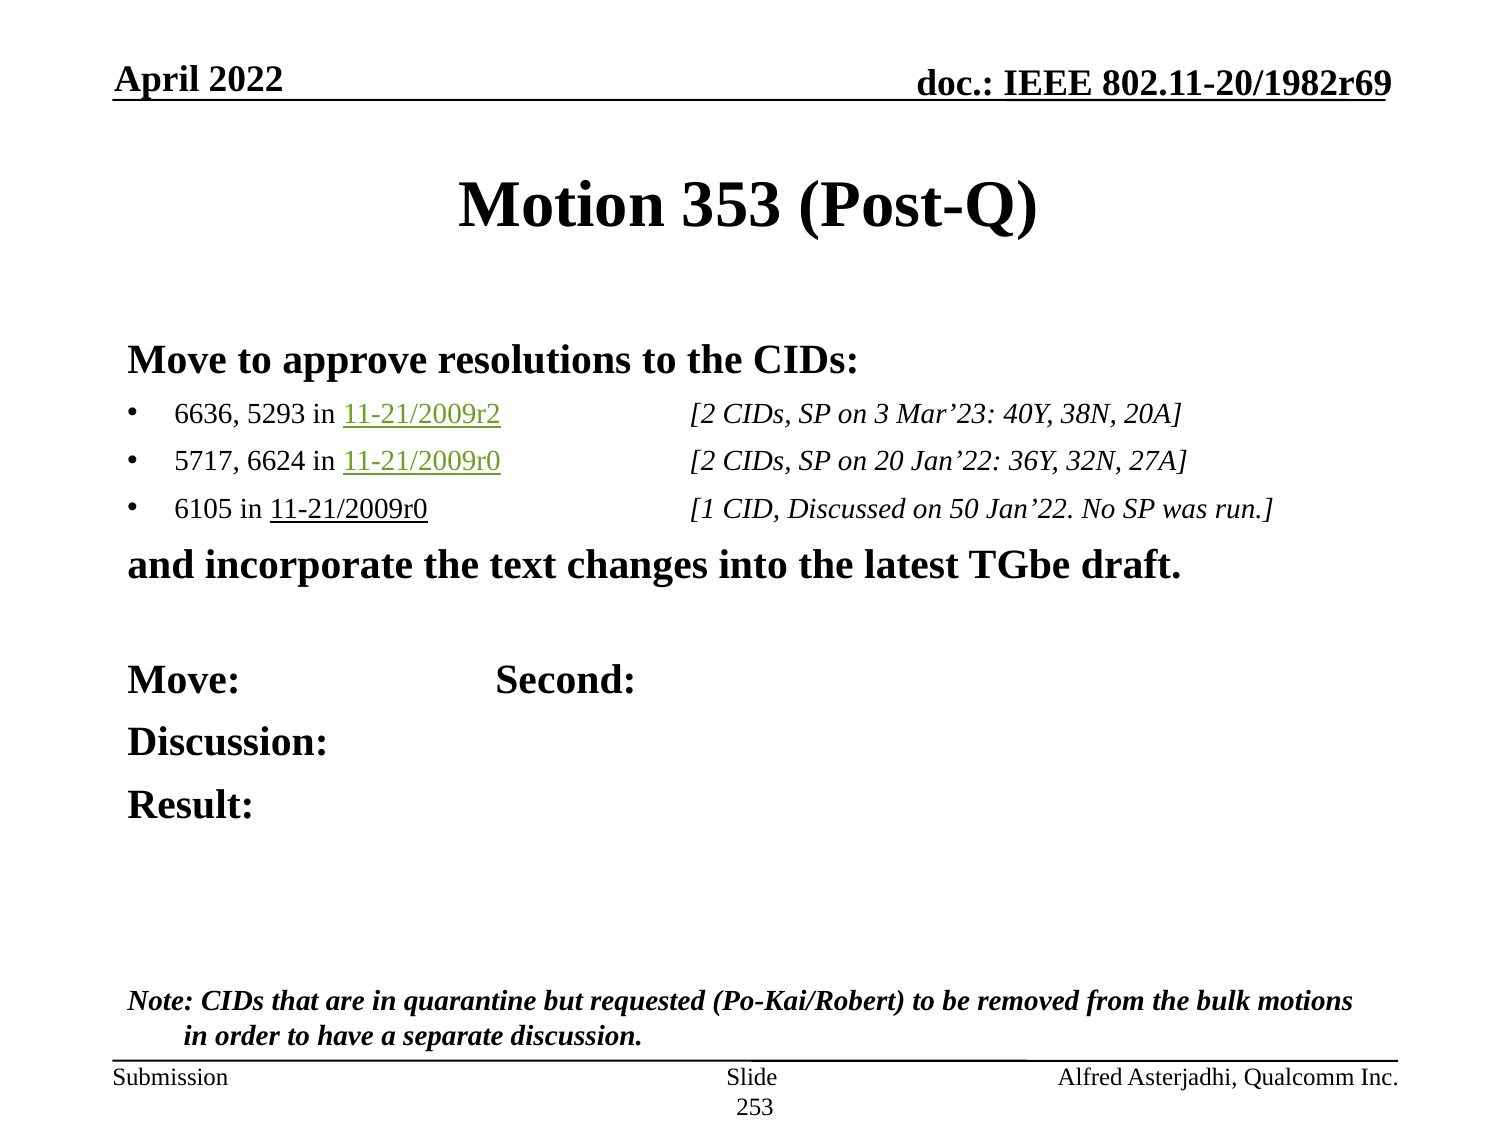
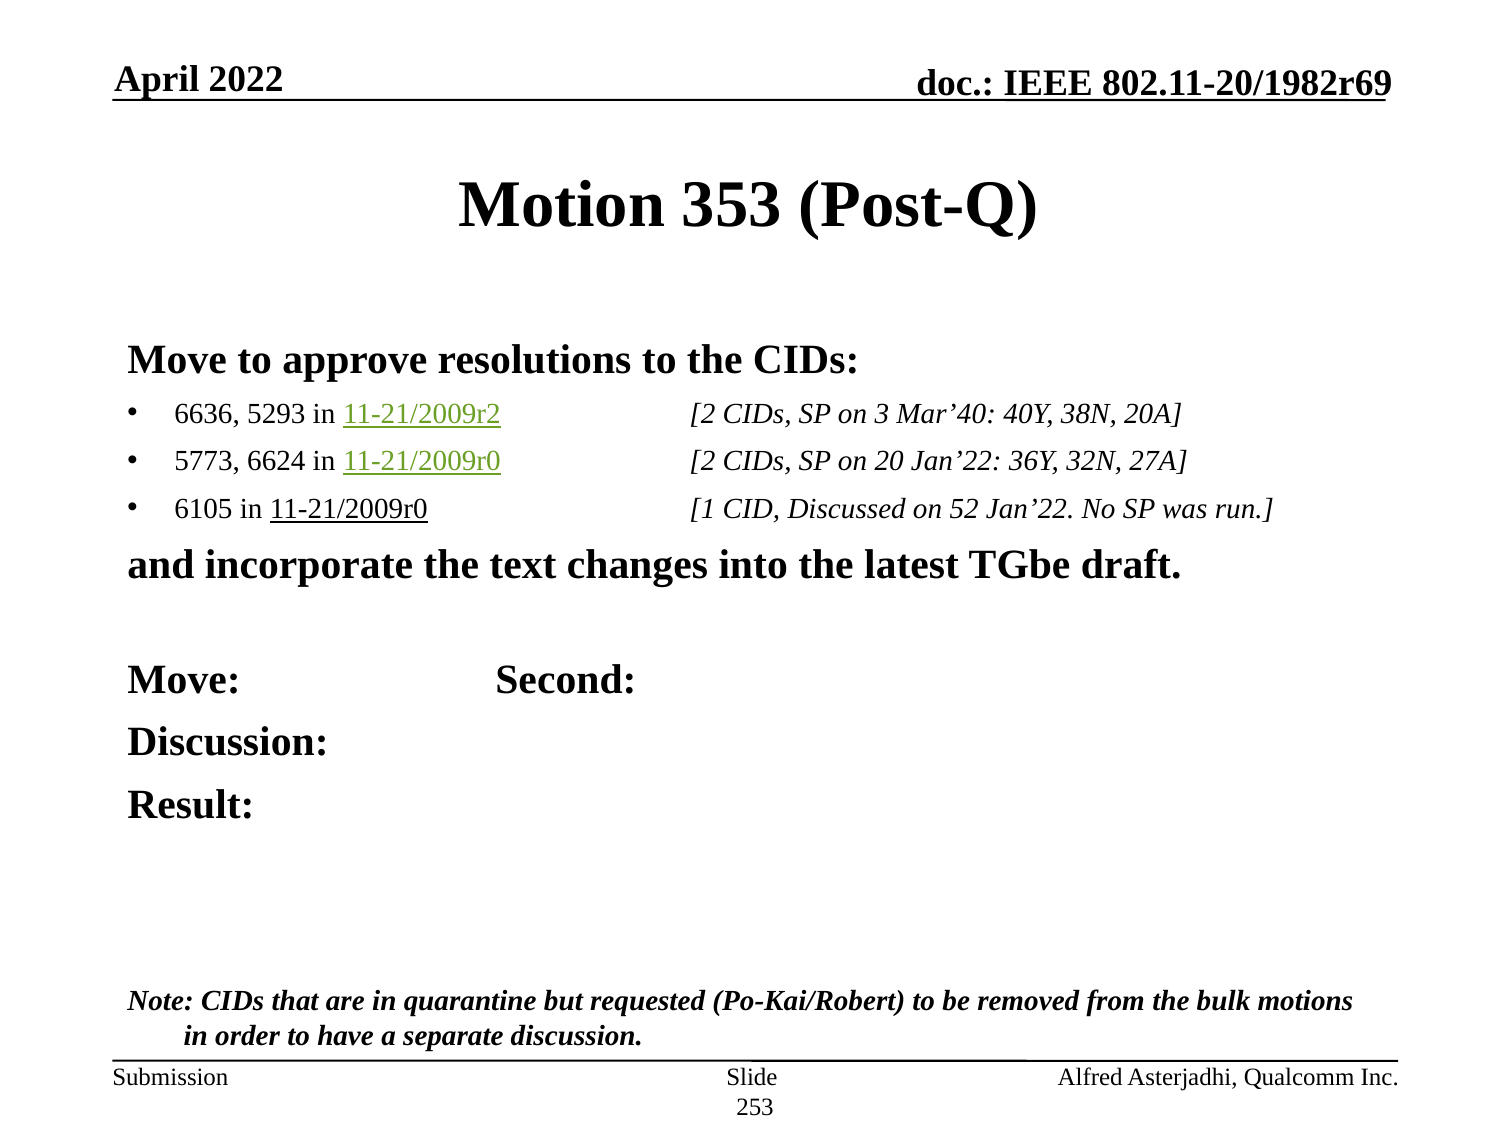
Mar’23: Mar’23 -> Mar’40 (946, 414)
5717: 5717 -> 5773 (207, 462)
50: 50 -> 52 (964, 509)
